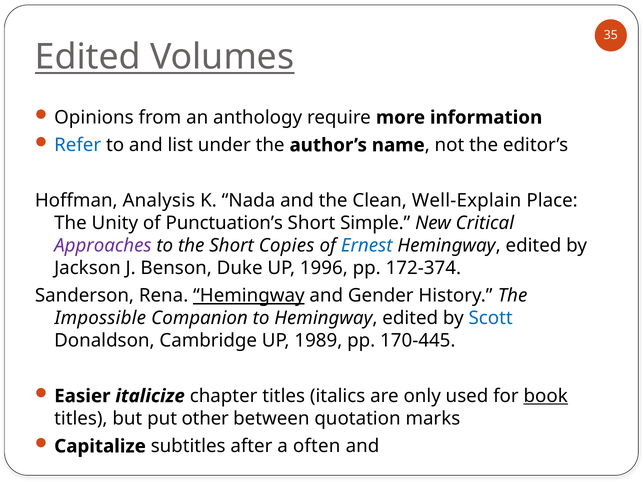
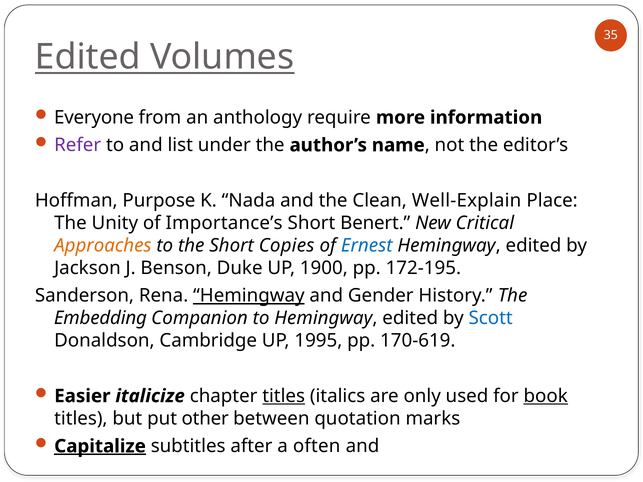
Opinions: Opinions -> Everyone (94, 118)
Refer colour: blue -> purple (78, 145)
Analysis: Analysis -> Purpose (159, 201)
Punctuation’s: Punctuation’s -> Importance’s (224, 223)
Simple: Simple -> Benert (375, 223)
Approaches colour: purple -> orange (103, 246)
1996: 1996 -> 1900 (324, 268)
172-374: 172-374 -> 172-195 (423, 268)
Impossible: Impossible -> Embedding (100, 318)
1989: 1989 -> 1995 (318, 341)
170-445: 170-445 -> 170-619 (418, 341)
titles underline: none -> present (284, 396)
Capitalize underline: none -> present (100, 446)
